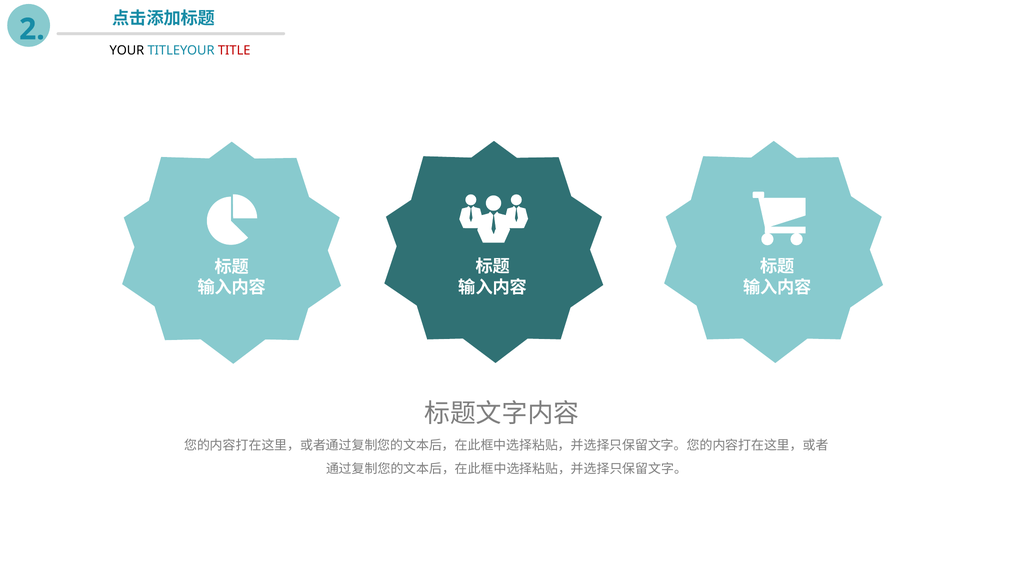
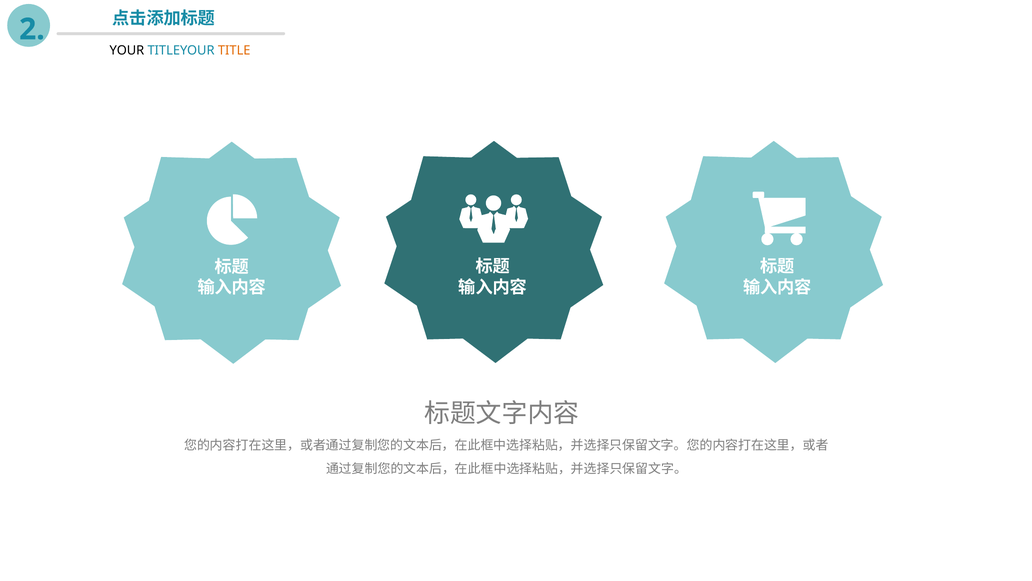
TITLE colour: red -> orange (234, 51)
